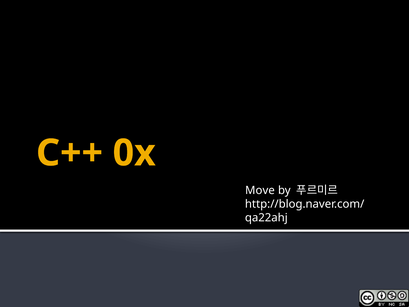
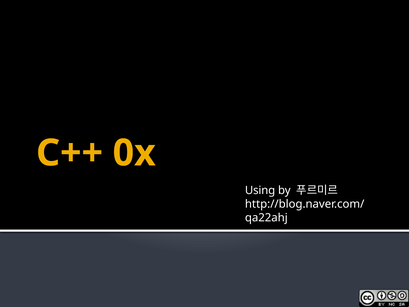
Move: Move -> Using (260, 190)
